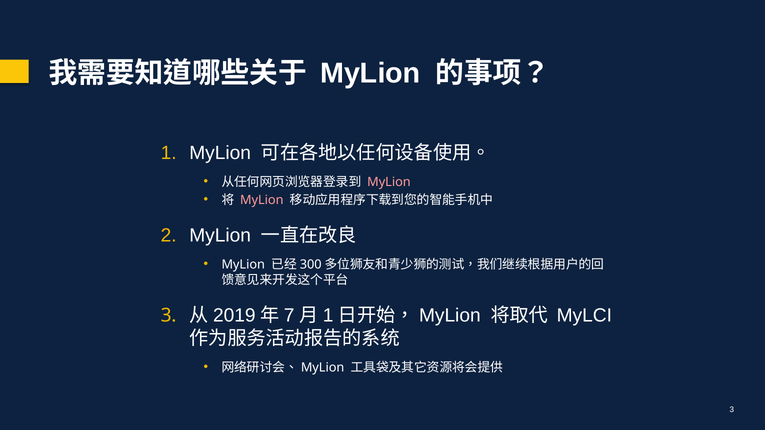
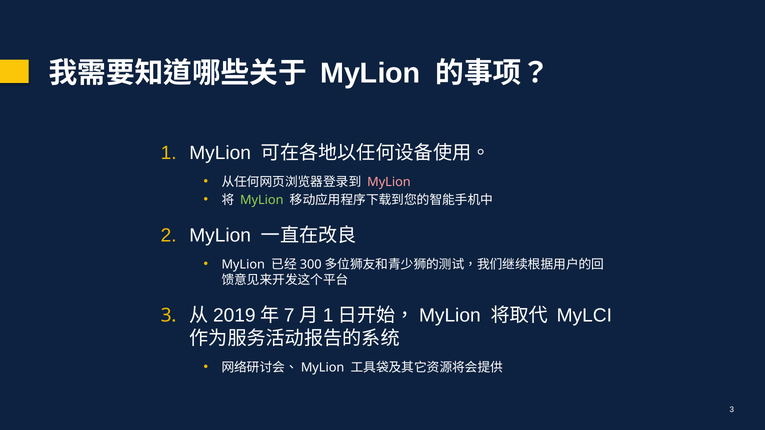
MyLion colour: pink -> light green (262, 200)
